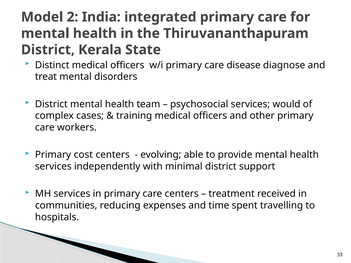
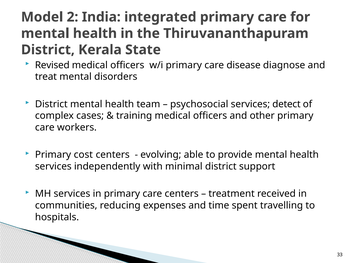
Distinct: Distinct -> Revised (52, 65)
would: would -> detect (286, 104)
